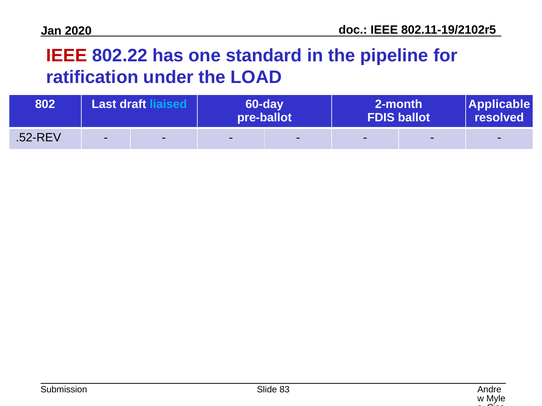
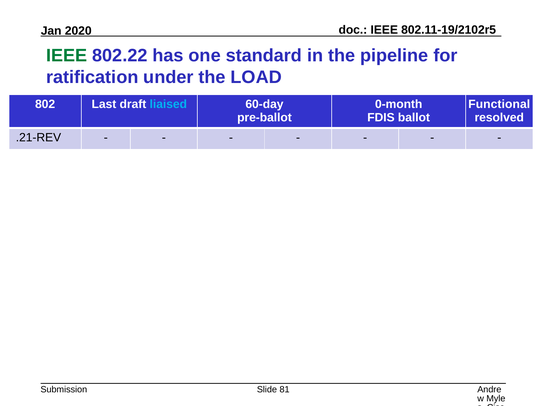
IEEE colour: red -> green (67, 55)
2-month: 2-month -> 0-month (399, 104)
Applicable: Applicable -> Functional (499, 104)
.52-REV: .52-REV -> .21-REV (38, 138)
83: 83 -> 81 (285, 390)
